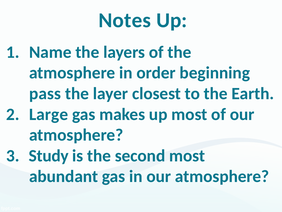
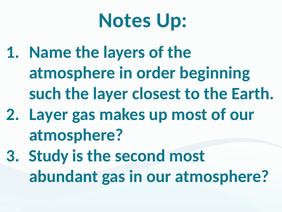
pass: pass -> such (45, 93)
Large: Large -> Layer (49, 114)
